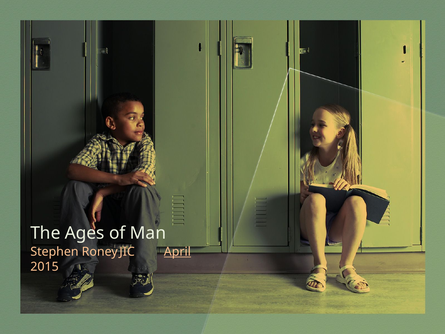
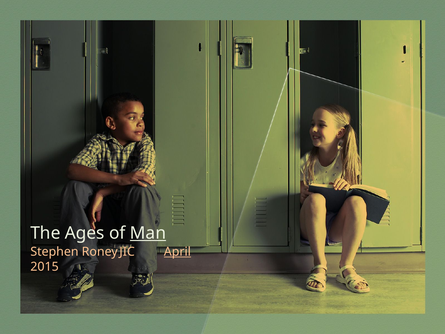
Man underline: none -> present (148, 233)
